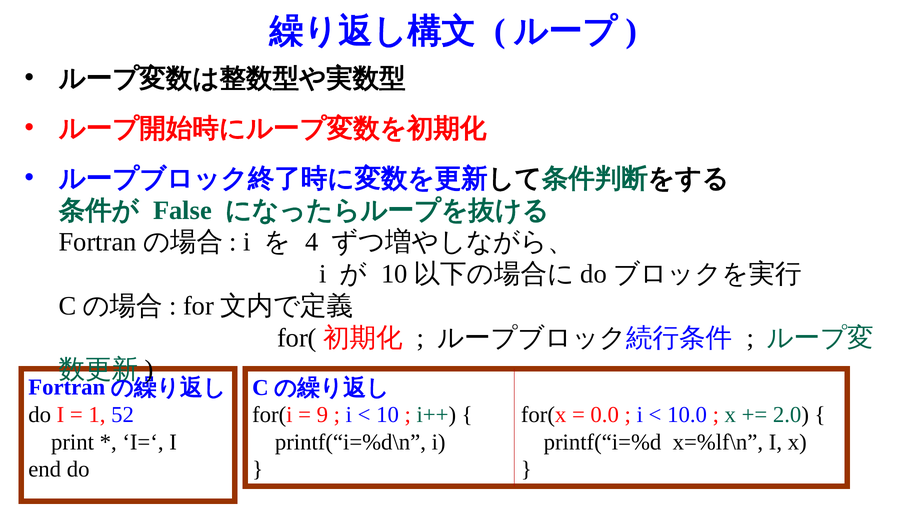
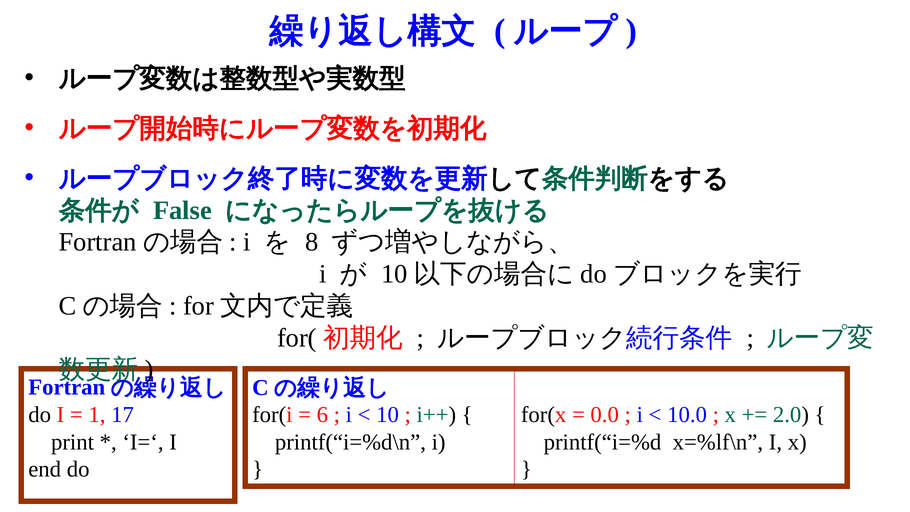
4: 4 -> 8 (312, 242)
52: 52 -> 17 (123, 415)
9: 9 -> 6 (322, 415)
